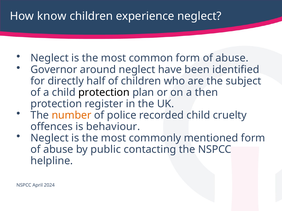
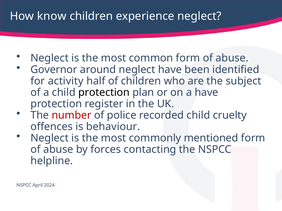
directly: directly -> activity (66, 81)
a then: then -> have (207, 93)
number colour: orange -> red (72, 115)
public: public -> forces (106, 150)
